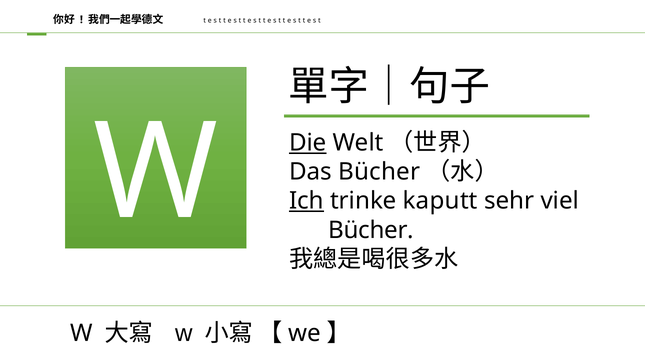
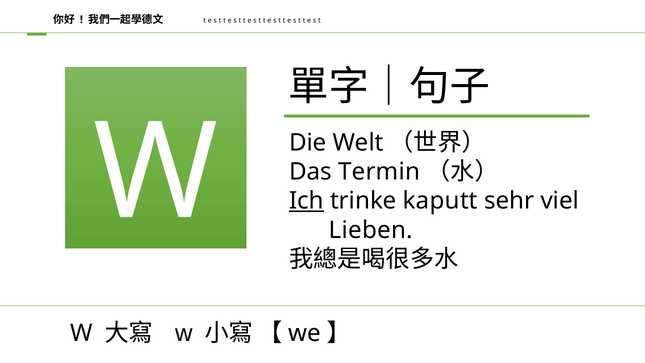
Die underline: present -> none (308, 143)
Das Bücher: Bücher -> Termin (379, 172)
Bücher: Bücher -> Lieben (371, 230)
